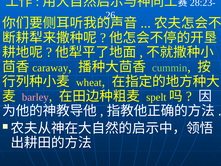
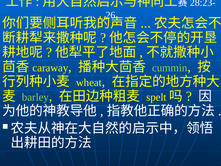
barley colour: pink -> light green (35, 97)
